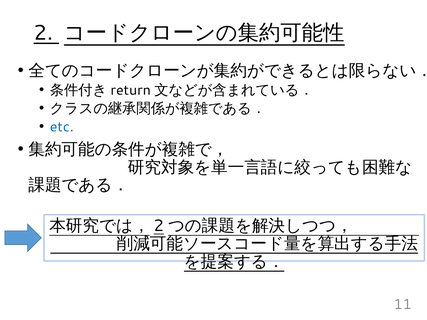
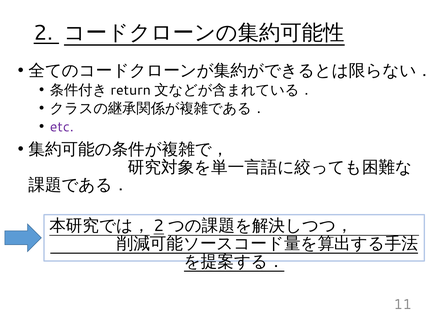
etc colour: blue -> purple (62, 127)
